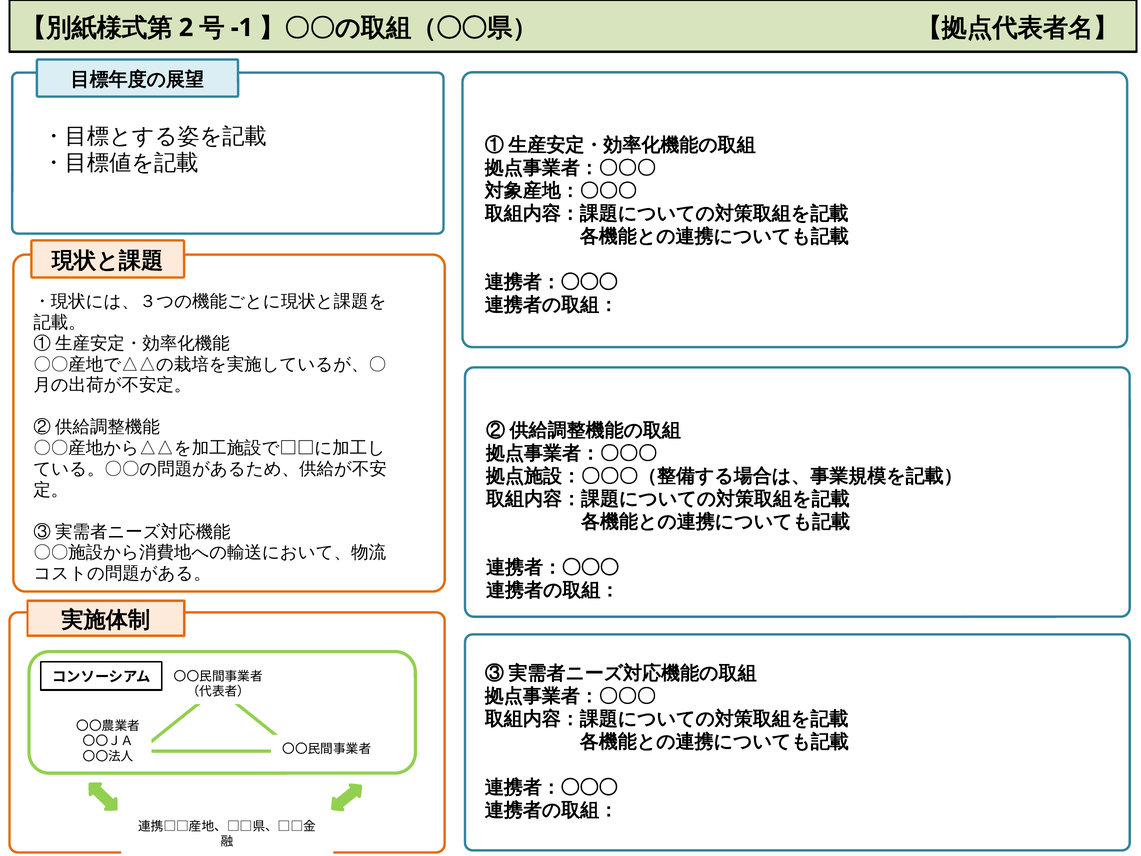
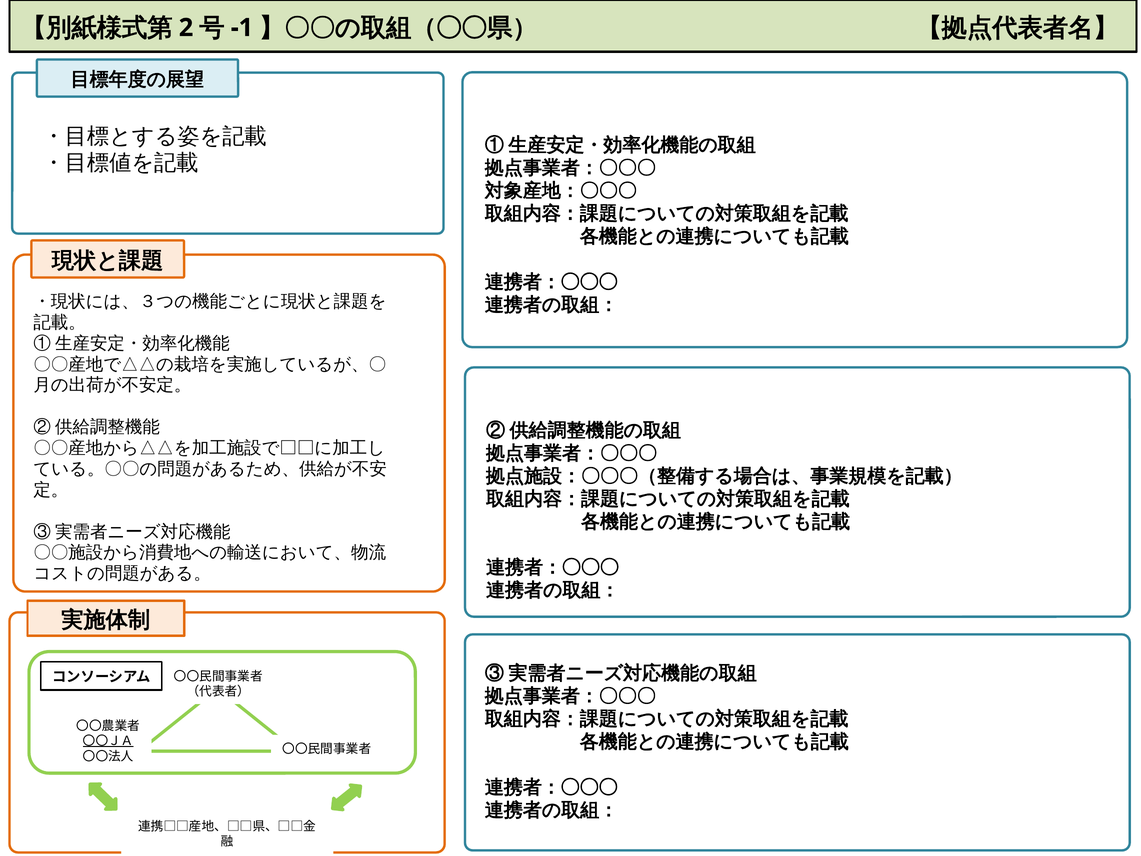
〇〇ＪＡ underline: none -> present (108, 741)
